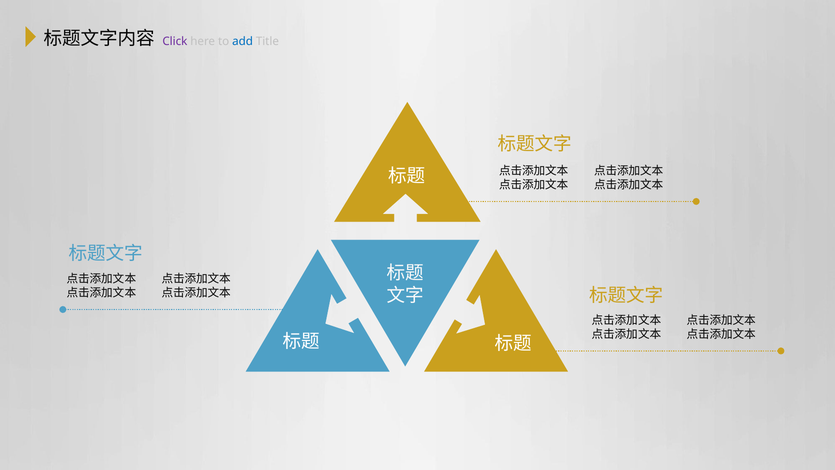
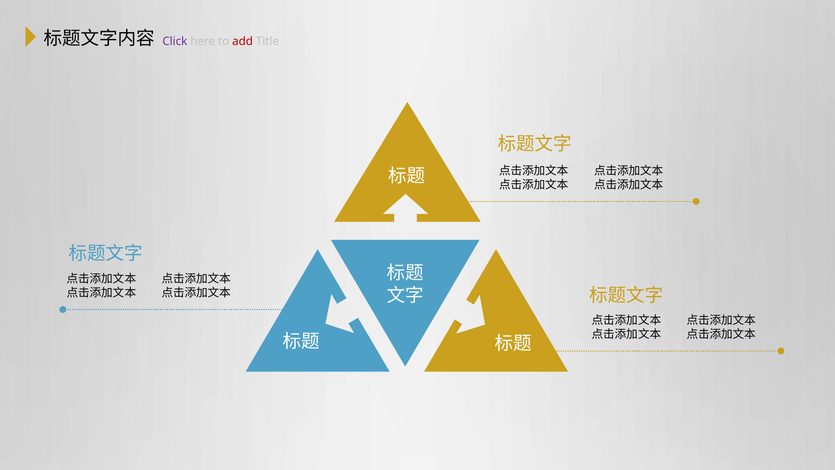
add colour: blue -> red (243, 42)
